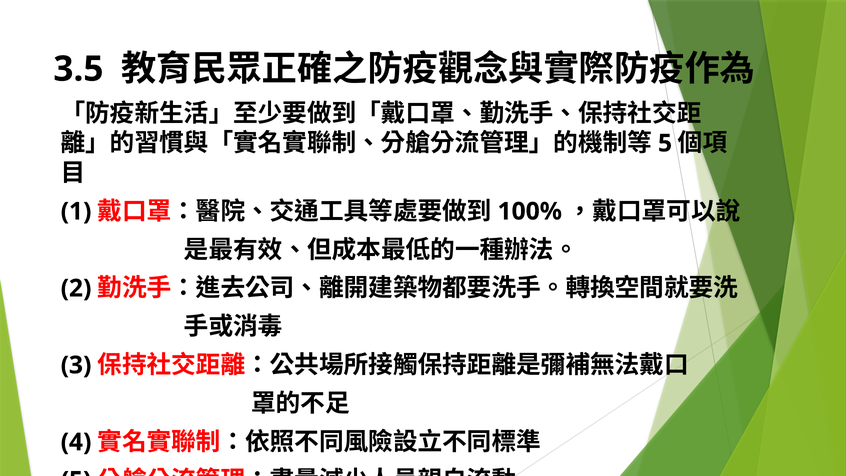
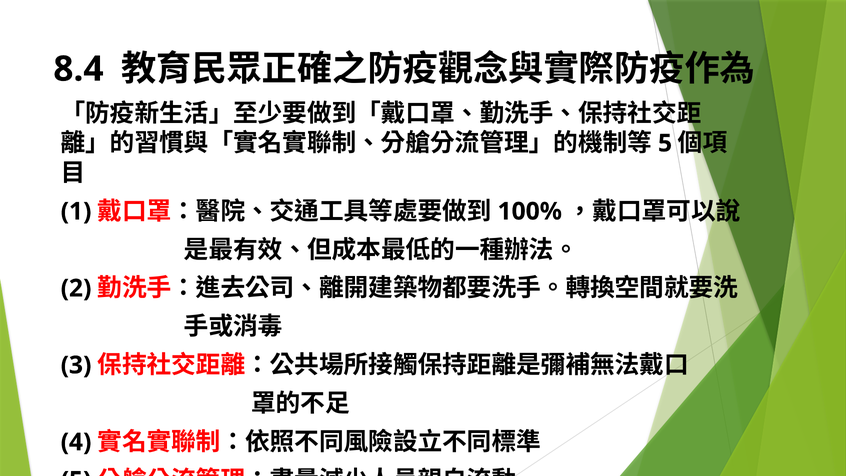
3.5: 3.5 -> 8.4 (78, 69)
